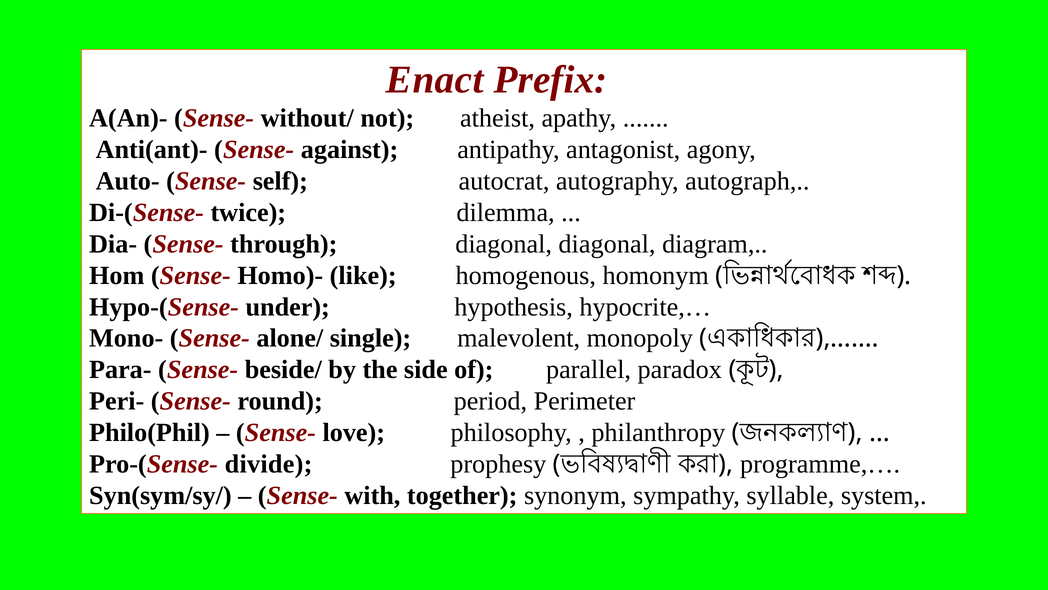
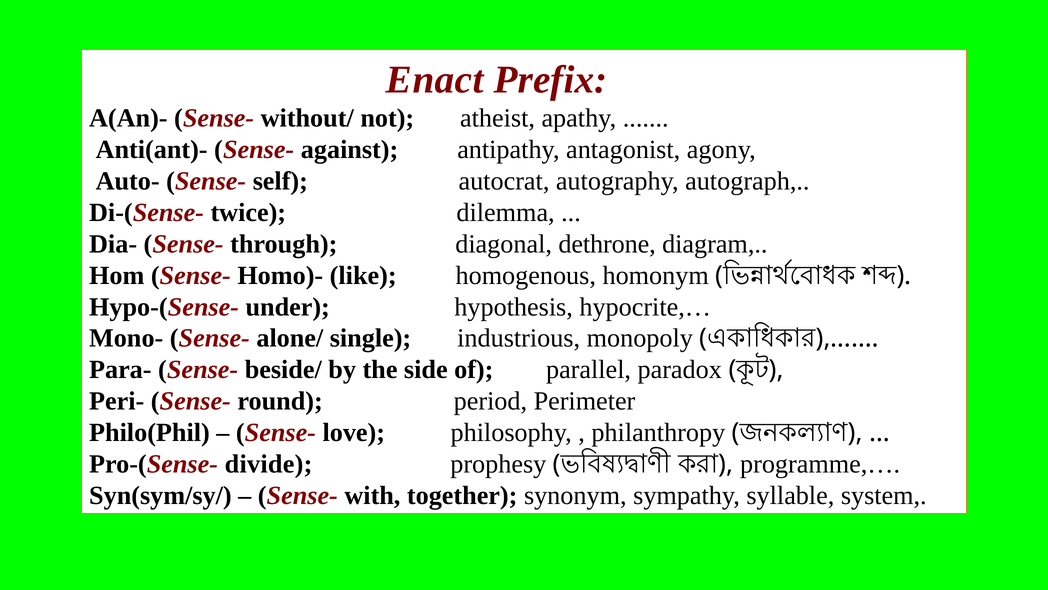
diagonal diagonal: diagonal -> dethrone (607, 244)
malevolent: malevolent -> industrious (519, 338)
